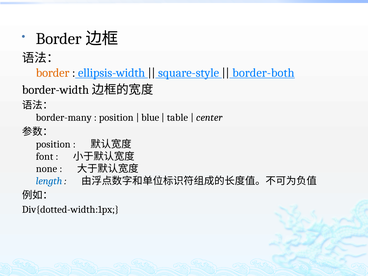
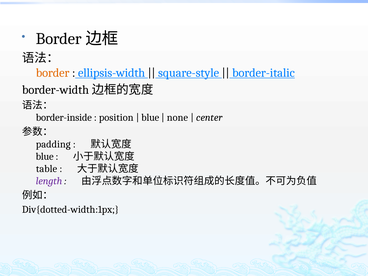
border-both: border-both -> border-italic (263, 73)
border-many: border-many -> border-inside (64, 118)
table: table -> none (177, 118)
position: position -> padding (53, 144)
font: font -> blue (45, 156)
none: none -> table (47, 169)
length colour: blue -> purple (49, 181)
